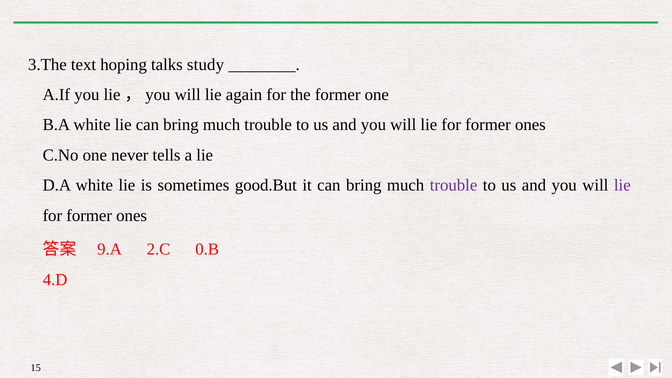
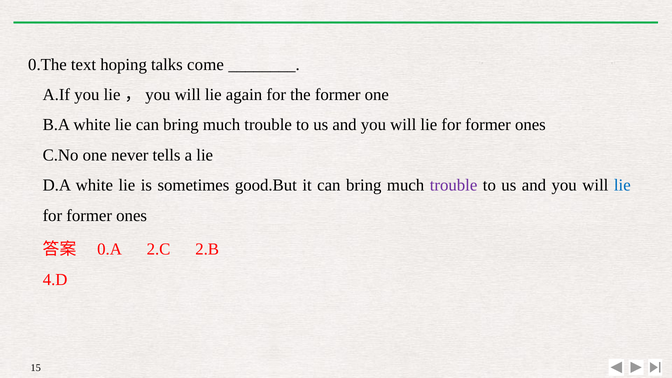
3.The: 3.The -> 0.The (47, 65)
study: study -> come (206, 65)
lie colour: purple -> blue (622, 185)
9.A: 9.A -> 0.A (110, 249)
0.B: 0.B -> 2.B (207, 249)
